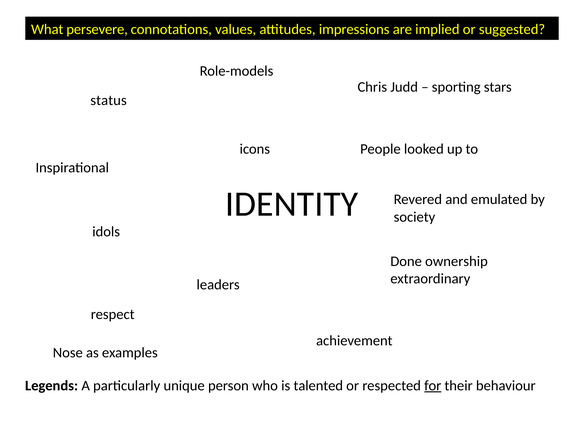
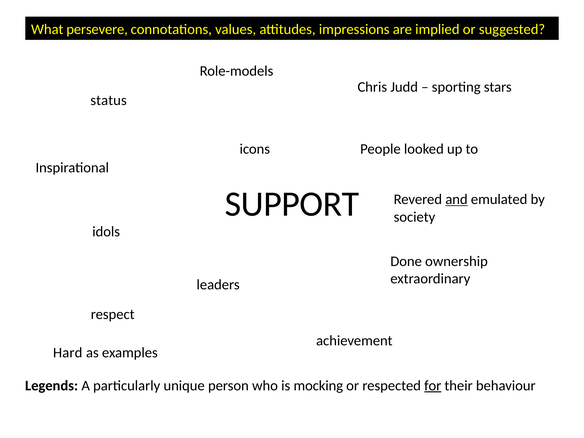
IDENTITY: IDENTITY -> SUPPORT (292, 204)
and underline: none -> present (456, 199)
Nose: Nose -> Hard (68, 353)
talented: talented -> mocking (318, 386)
